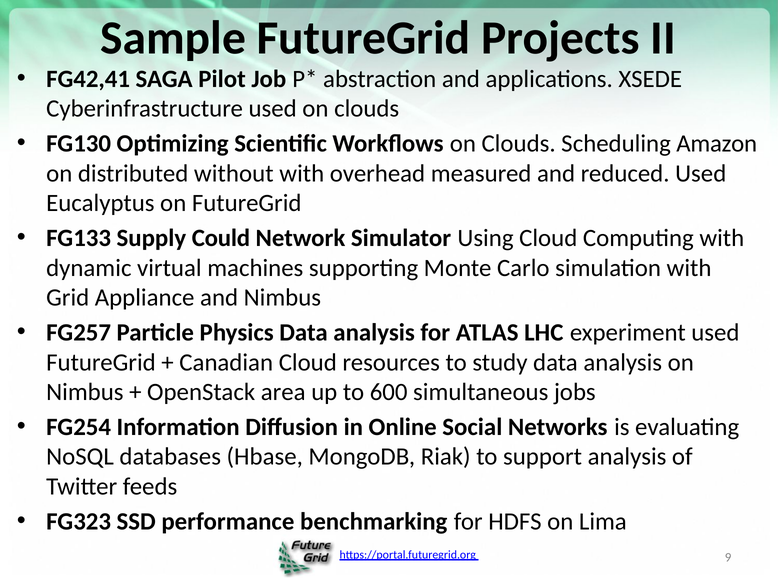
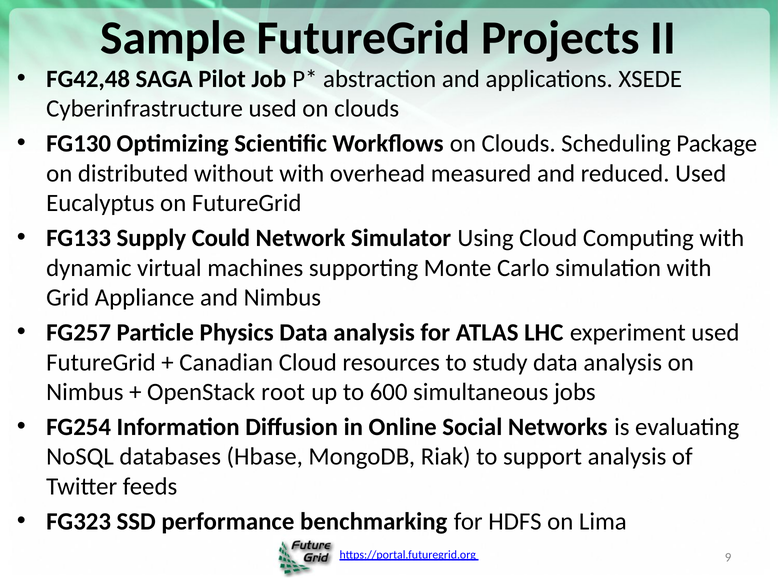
FG42,41: FG42,41 -> FG42,48 (88, 79)
Amazon: Amazon -> Package (717, 143)
area: area -> root (283, 392)
